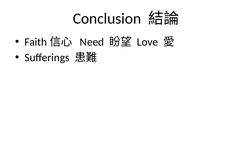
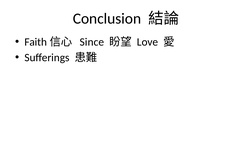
Need: Need -> Since (92, 42)
